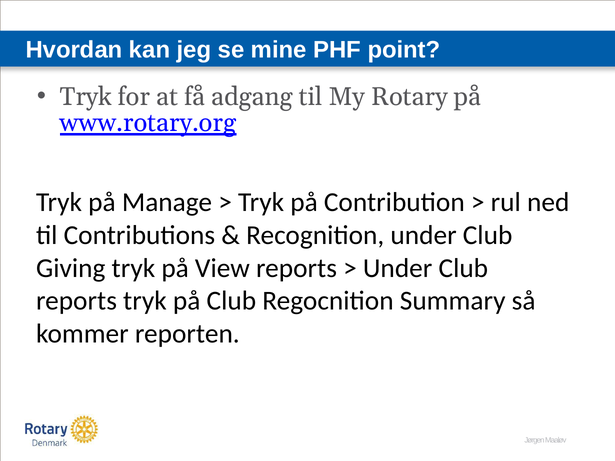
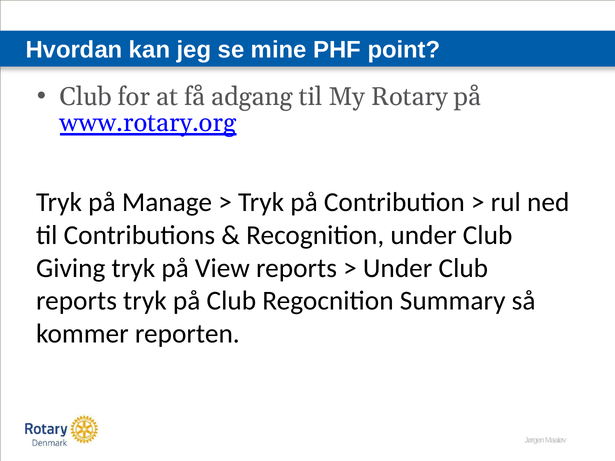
Tryk: Tryk -> Club (86, 97)
